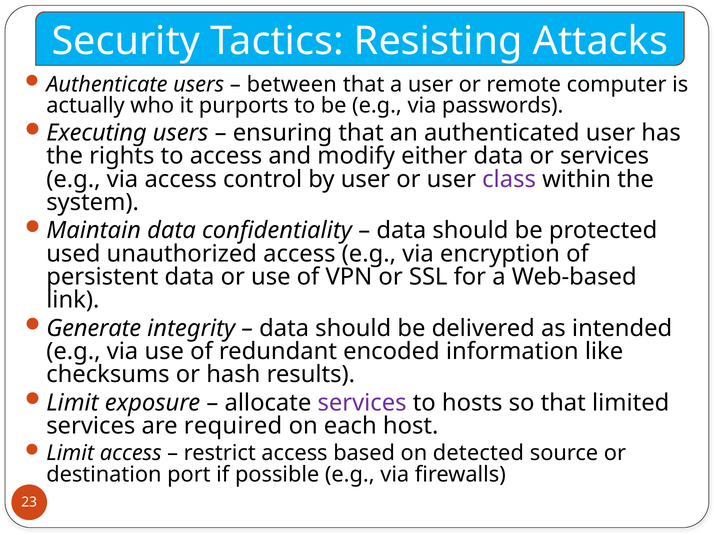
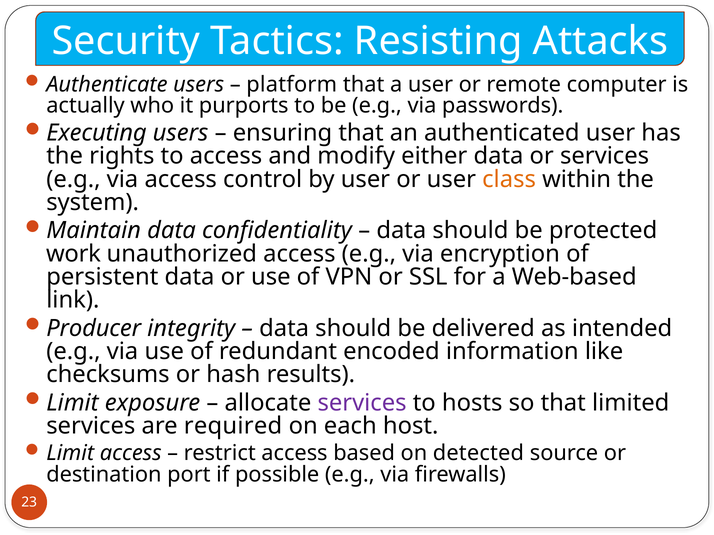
between: between -> platform (292, 85)
class colour: purple -> orange (509, 179)
used: used -> work (73, 254)
Generate: Generate -> Producer (94, 329)
